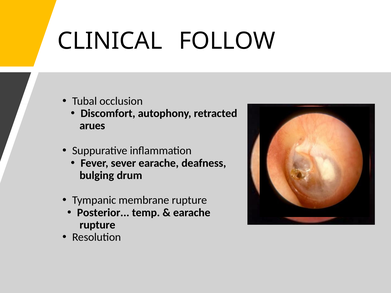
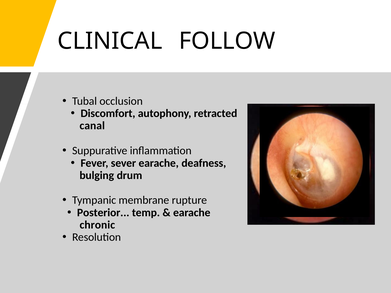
arues: arues -> canal (92, 126)
rupture: rupture -> chronic (97, 225)
